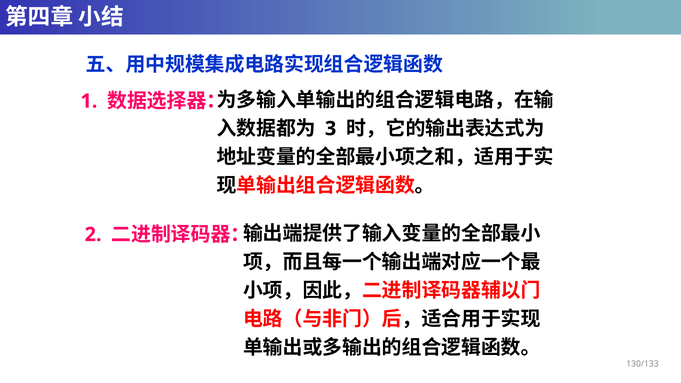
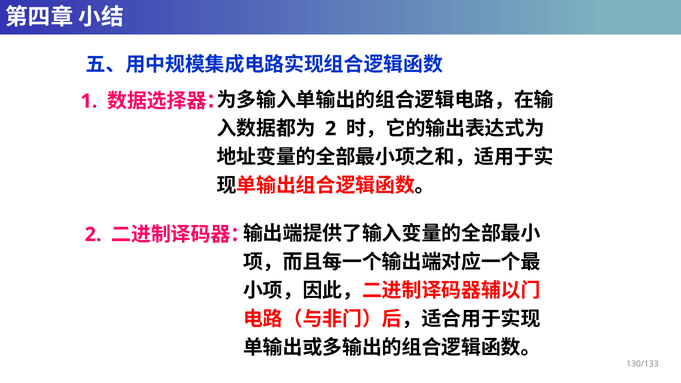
3: 3 -> 2 (331, 129)
